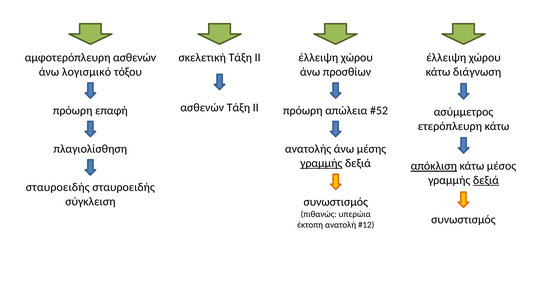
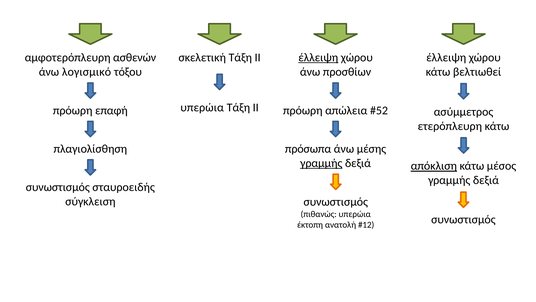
έλλειψη underline: none -> present (318, 57)
διάγνωση: διάγνωση -> βελτιωθεί (477, 72)
ασθενών: ασθενών -> υπερώια (202, 108)
ανατολής: ανατολής -> πρόσωπα (308, 149)
δεξιά underline: present -> none (486, 180)
σταυροειδής: σταυροειδής -> συνωστισμός (58, 187)
